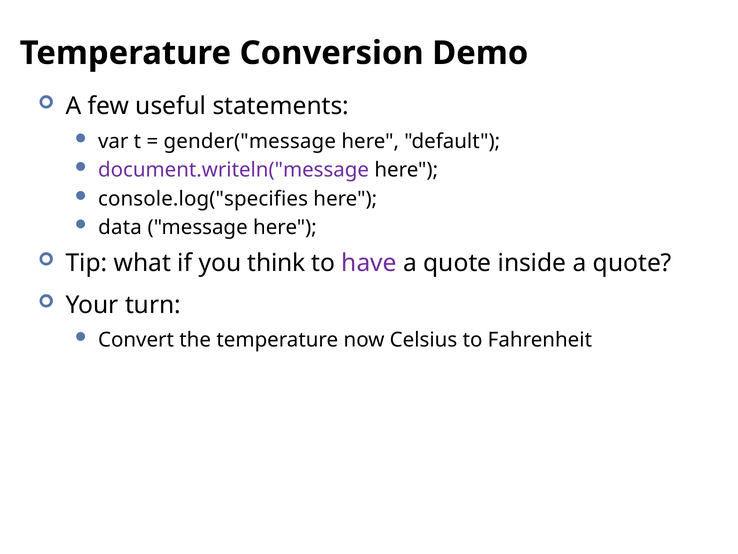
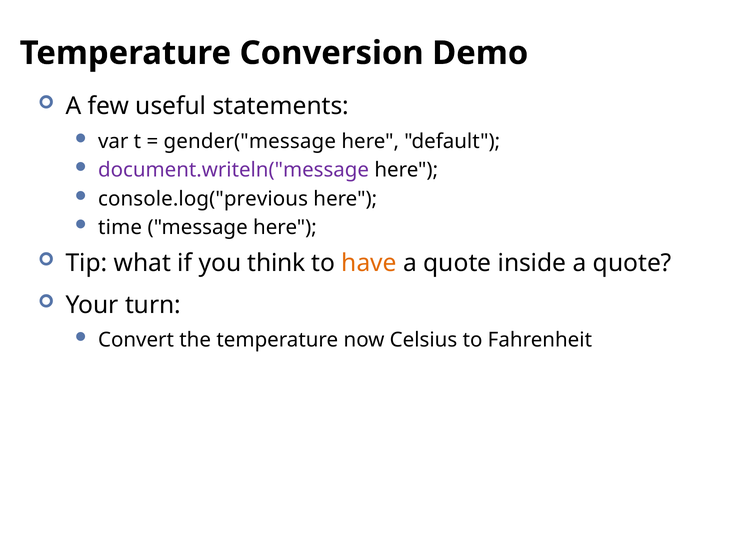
console.log("specifies: console.log("specifies -> console.log("previous (203, 199)
data: data -> time (120, 227)
have colour: purple -> orange (369, 263)
